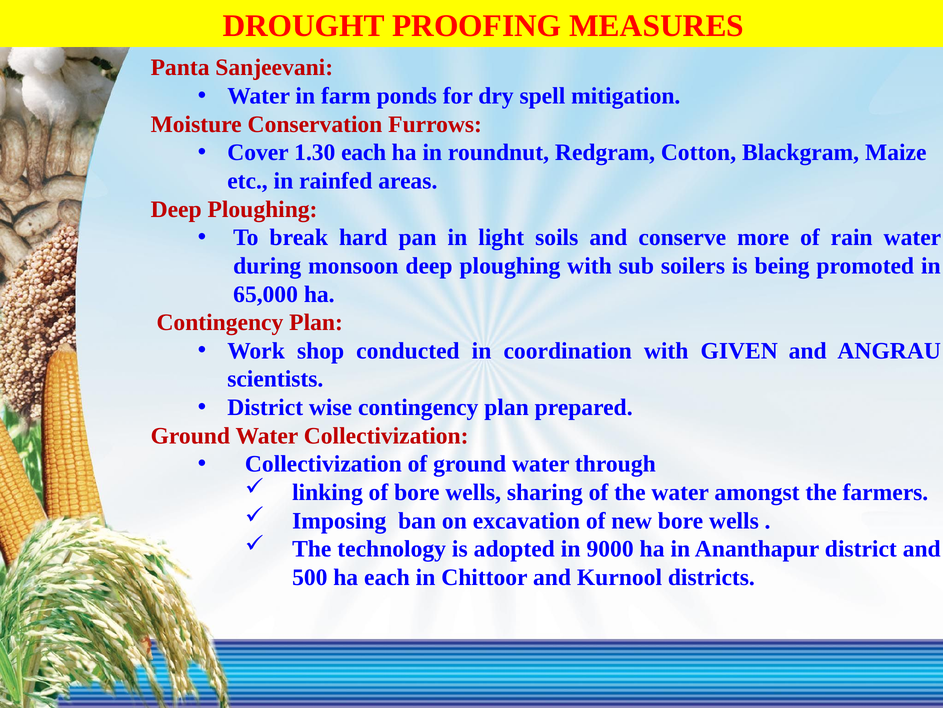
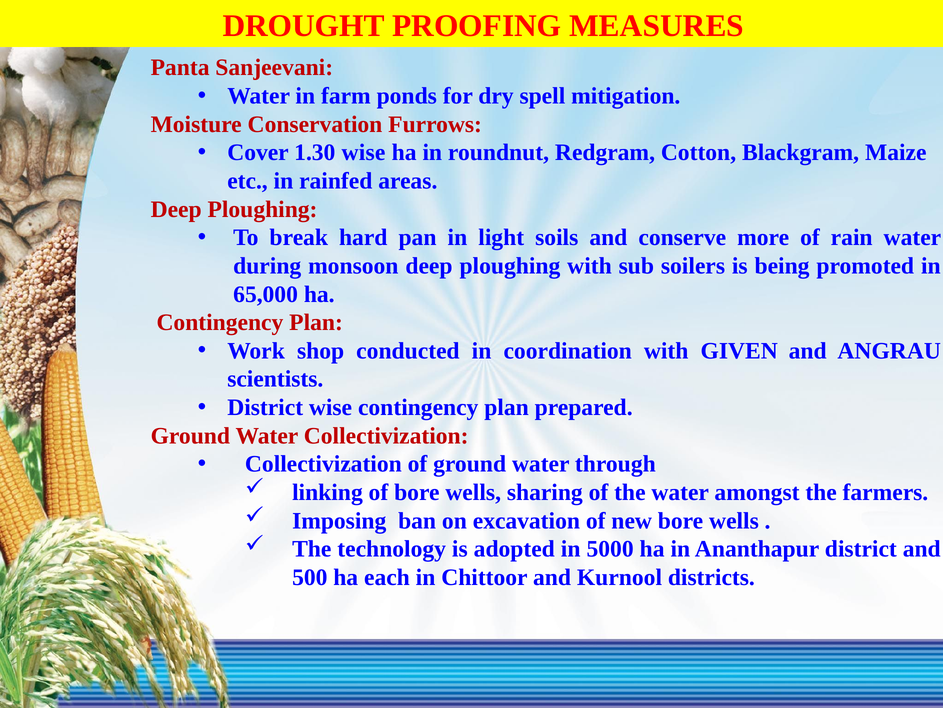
1.30 each: each -> wise (363, 152)
9000: 9000 -> 5000 (610, 549)
